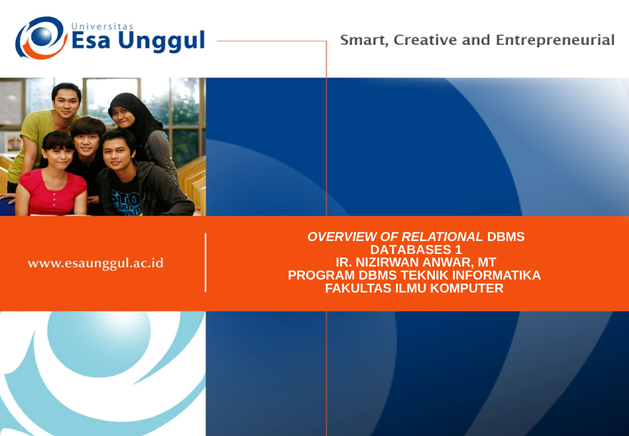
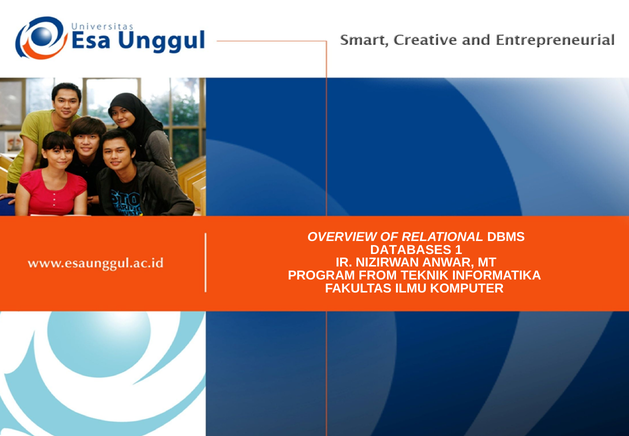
PROGRAM DBMS: DBMS -> FROM (378, 275)
